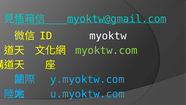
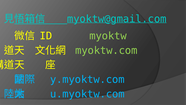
myoktw colour: white -> light green (108, 36)
